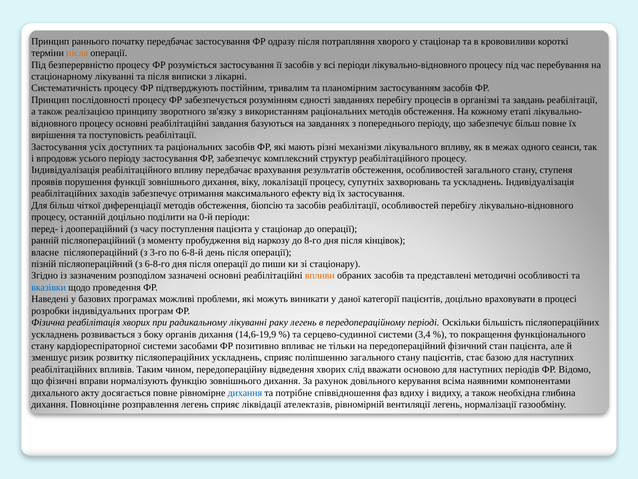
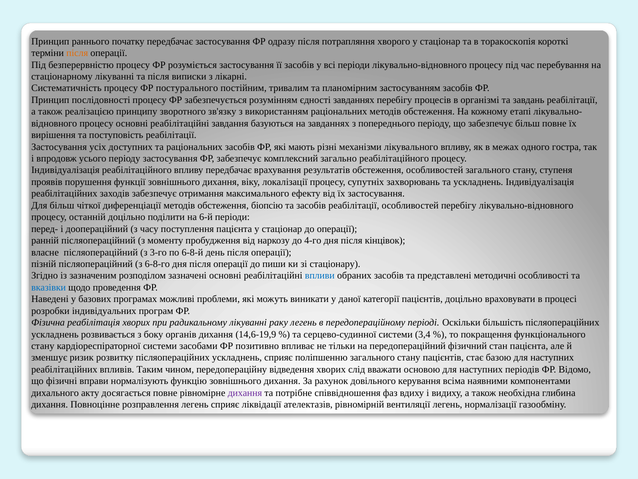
крововиливи: крововиливи -> торакоскопія (508, 41)
підтверджують: підтверджують -> постурального (187, 88)
сеанси: сеанси -> гостра (567, 147)
структур: структур -> загально (339, 158)
0-й: 0-й -> 6-й (206, 217)
8-го: 8-го -> 4-го (313, 240)
впливи colour: orange -> blue (320, 275)
дихання colour: blue -> purple (245, 392)
